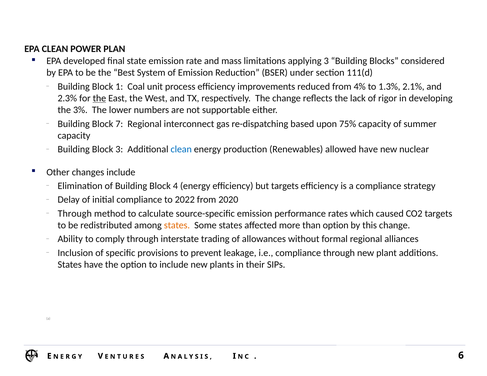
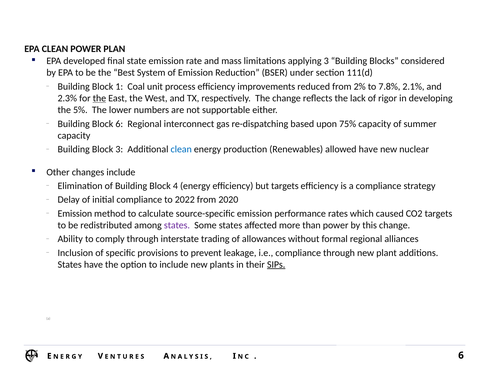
4%: 4% -> 2% (360, 87)
1.3%: 1.3% -> 7.8% (389, 87)
3%: 3% -> 5% (80, 110)
Block 7: 7 -> 6 (119, 124)
Through: Through -> Emission (75, 214)
states colour: orange -> purple (177, 225)
than option: option -> power (336, 225)
SIPs underline: none -> present (276, 265)
